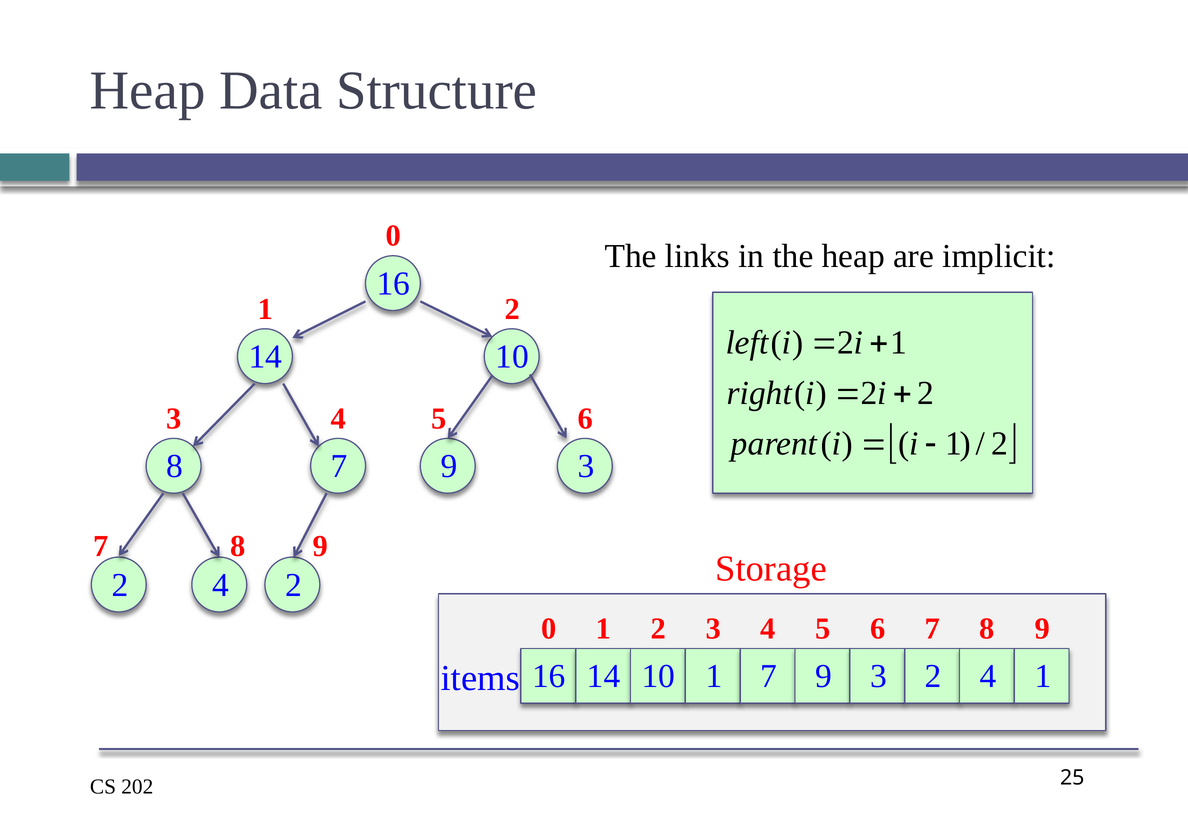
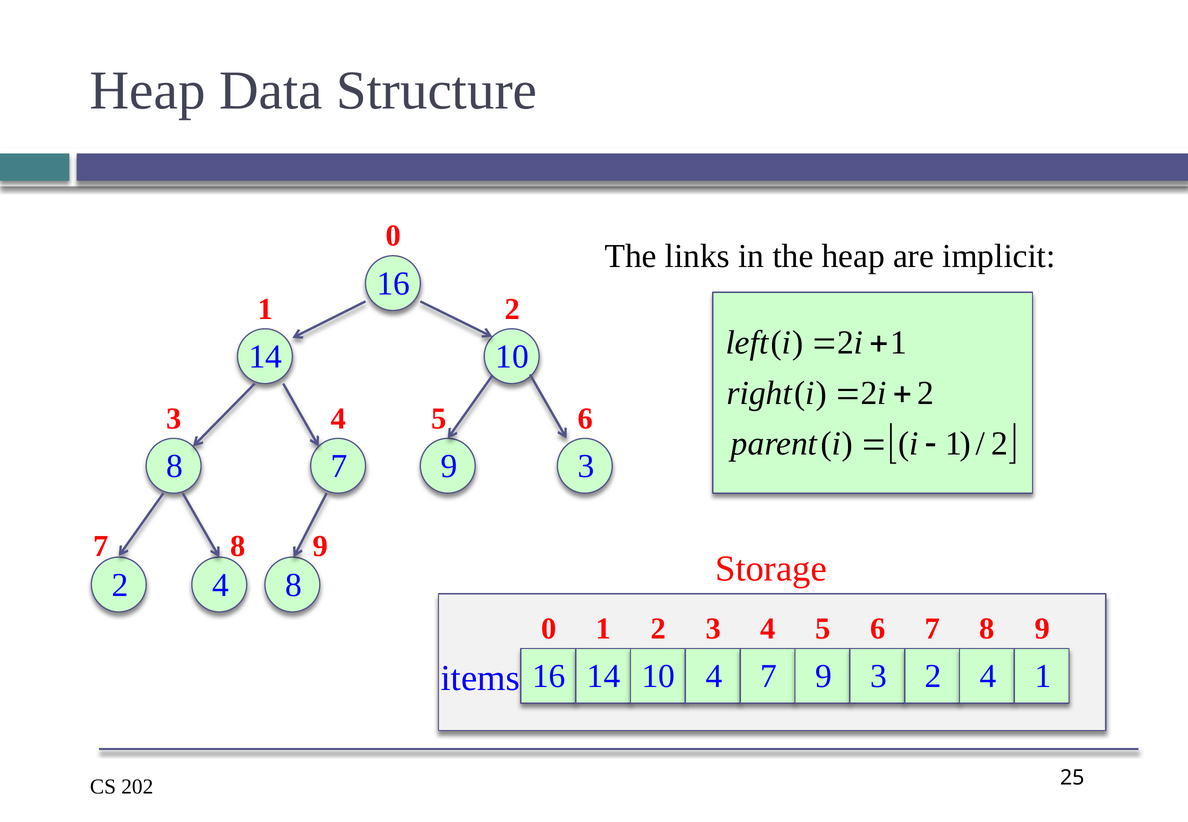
4 2: 2 -> 8 (294, 585)
10 1: 1 -> 4 (714, 677)
